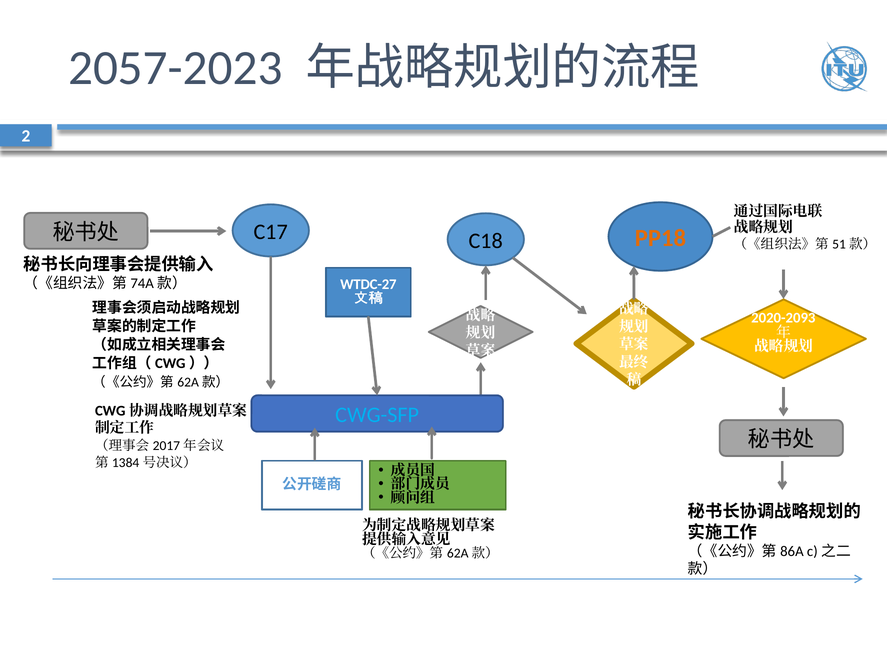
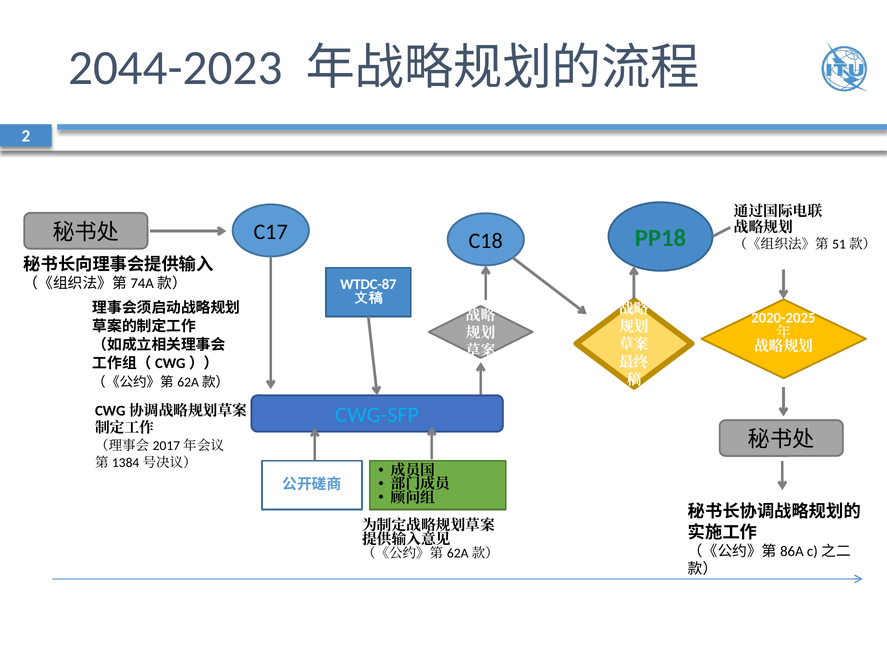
2057-2023: 2057-2023 -> 2044-2023 (175, 68)
PP18 colour: orange -> green (660, 238)
WTDC-27: WTDC-27 -> WTDC-87 (368, 285)
2020-2093: 2020-2093 -> 2020-2025 (783, 318)
